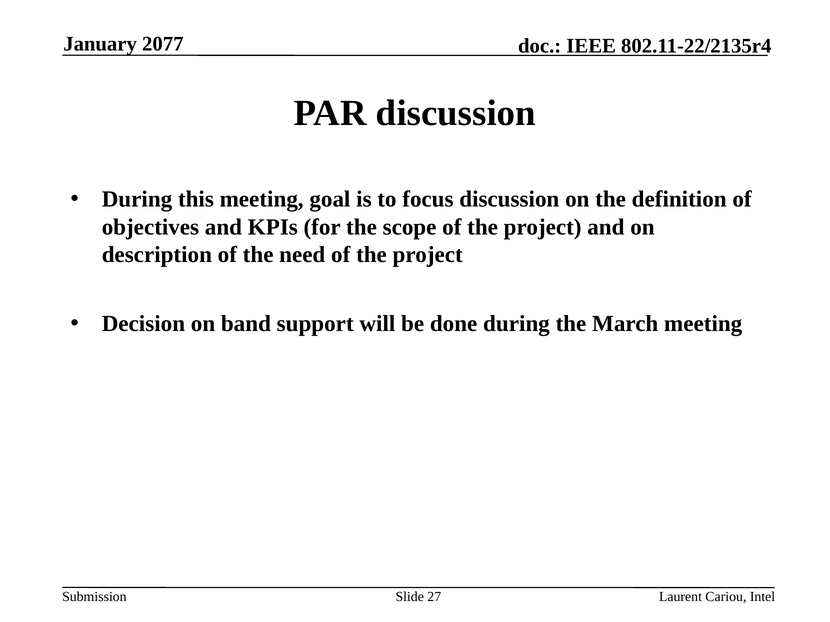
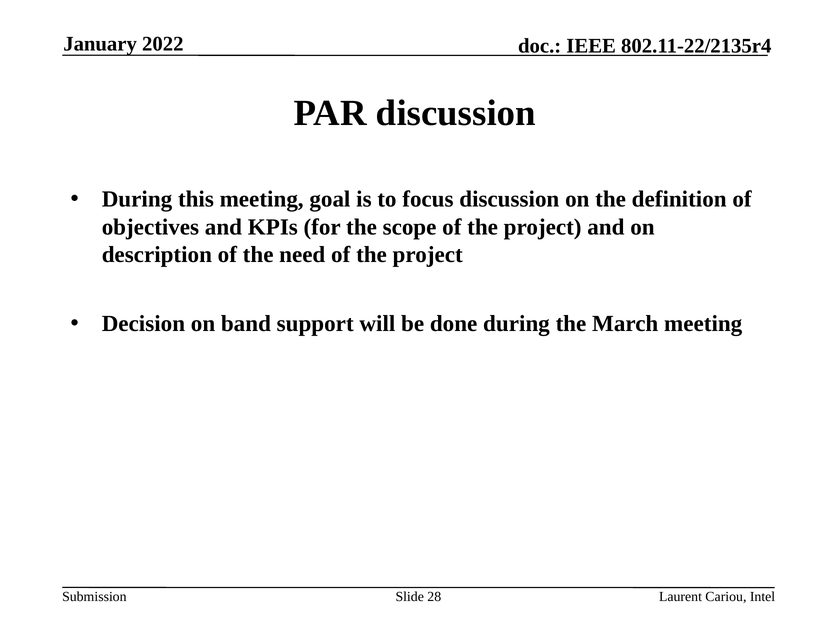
2077: 2077 -> 2022 (163, 44)
27: 27 -> 28 (434, 597)
